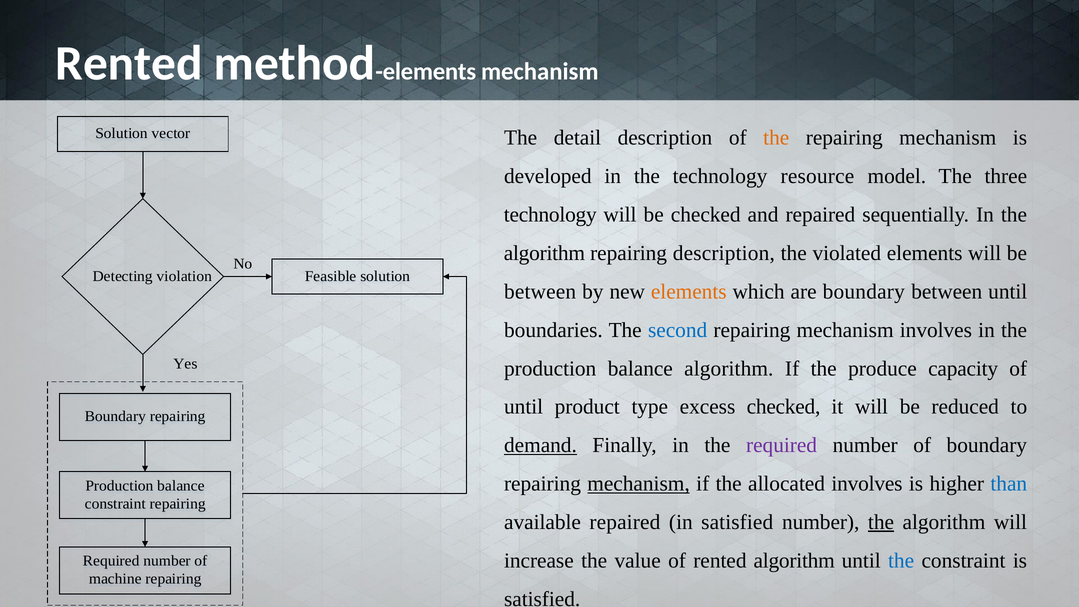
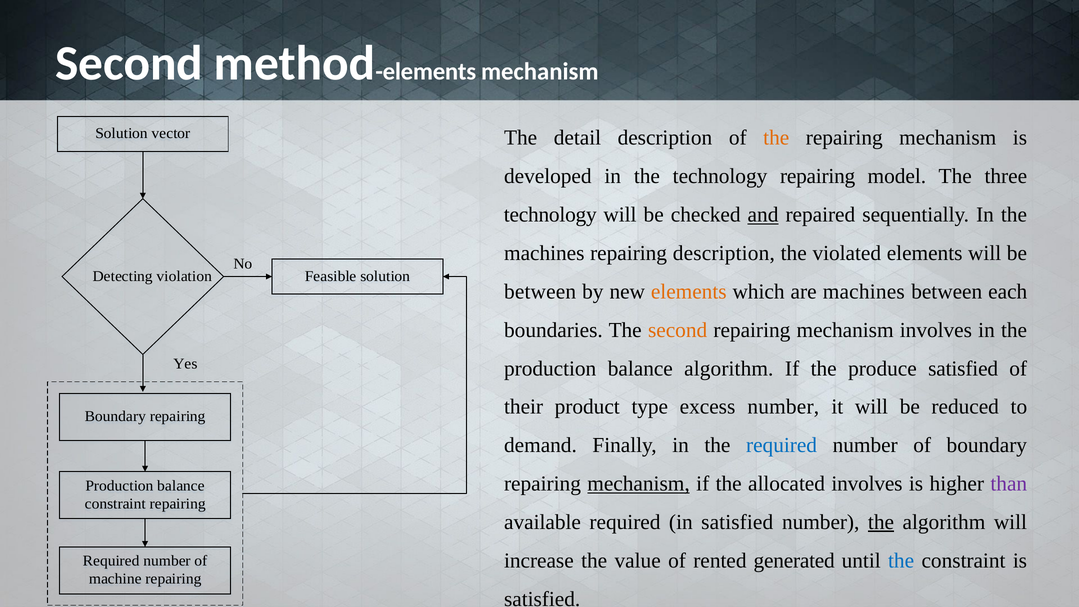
Rented: Rented -> Second (129, 64)
technology resource: resource -> repairing (818, 176)
and underline: none -> present (763, 215)
algorithm: algorithm -> machines (544, 253)
are boundary: boundary -> machines (864, 292)
between until: until -> each (1008, 292)
second colour: blue -> orange (678, 330)
produce capacity: capacity -> satisfied (963, 368)
until: until -> their (524, 407)
excess checked: checked -> number (783, 407)
demand underline: present -> none (540, 445)
required colour: purple -> blue (782, 445)
than colour: blue -> purple (1009, 484)
available repaired: repaired -> required (625, 522)
rented algorithm: algorithm -> generated (794, 561)
